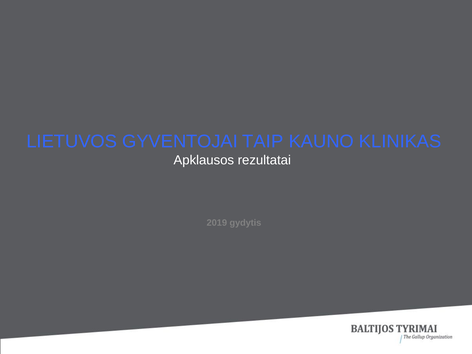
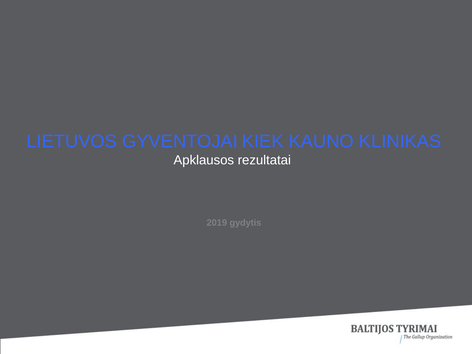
TAIP: TAIP -> KIEK (263, 142)
